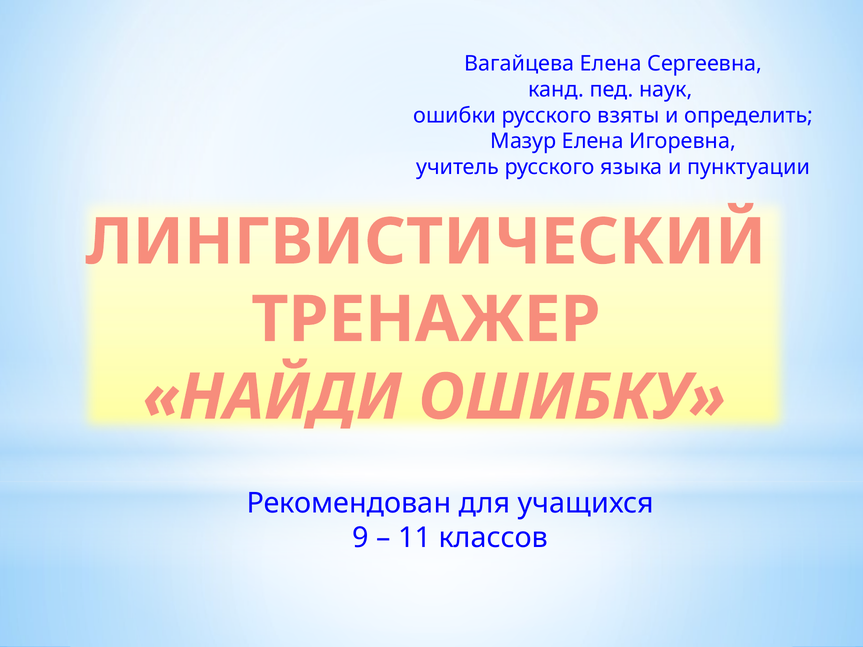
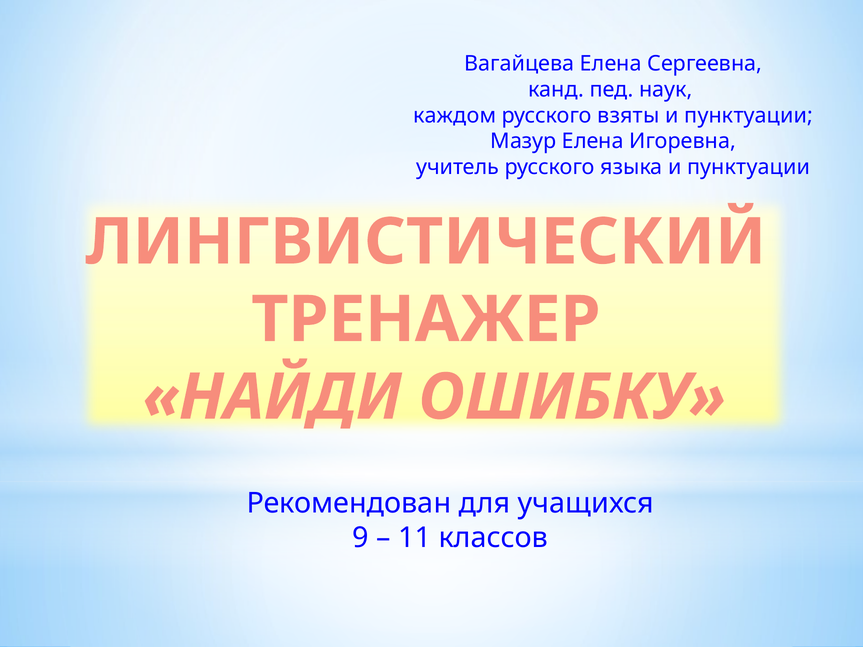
ошибки: ошибки -> каждом (455, 115)
определить: определить -> пунктуации (749, 115)
